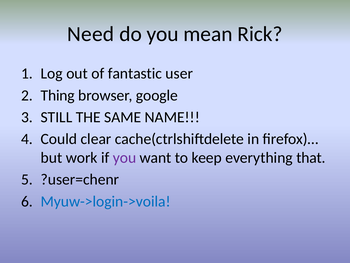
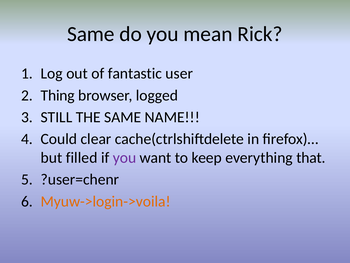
Need: Need -> Same (91, 34)
google: google -> logged (157, 95)
work: work -> filled (82, 157)
Myuw->login->voila colour: blue -> orange (106, 201)
